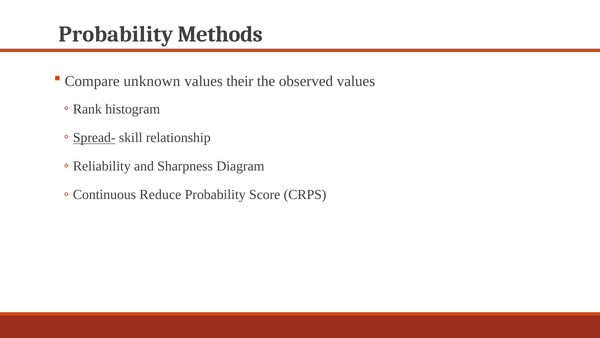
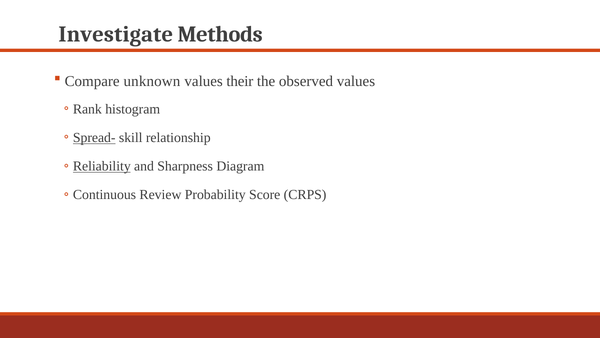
Probability: Probability -> Investigate (116, 34)
Reliability underline: none -> present (102, 166)
Reduce: Reduce -> Review (160, 195)
